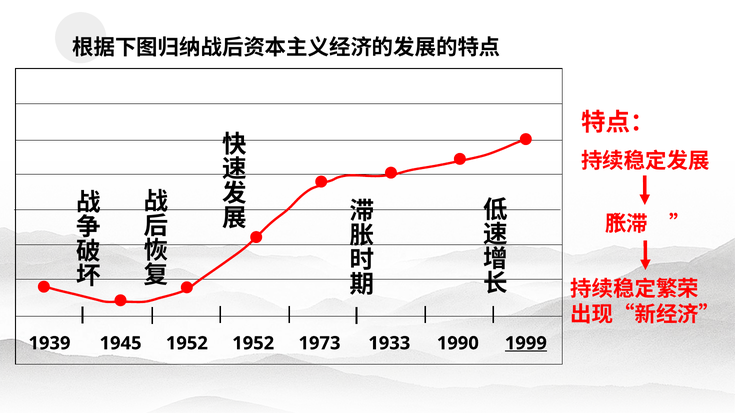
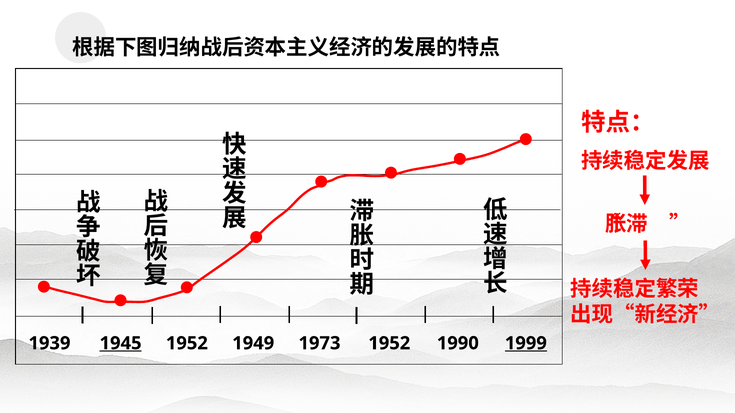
1945 underline: none -> present (121, 344)
1952 1952: 1952 -> 1949 (253, 344)
1973 1933: 1933 -> 1952 (389, 344)
